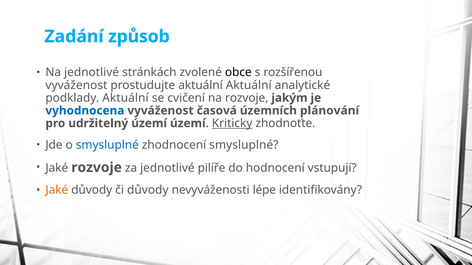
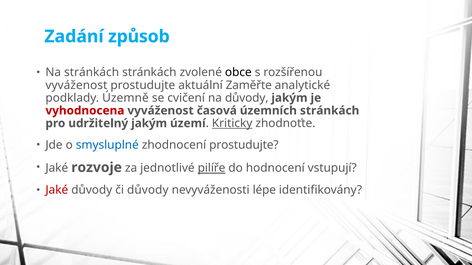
Na jednotlivé: jednotlivé -> stránkách (92, 73)
aktuální Aktuální: Aktuální -> Zaměřte (249, 85)
podklady Aktuální: Aktuální -> Územně (125, 98)
na rozvoje: rozvoje -> důvody (247, 98)
vyhodnocena colour: blue -> red (85, 111)
územních plánování: plánování -> stránkách (330, 111)
udržitelný území: území -> jakým (149, 124)
zhodnocení smysluplné: smysluplné -> prostudujte (244, 145)
pilíře underline: none -> present (212, 168)
Jaké colour: orange -> red (57, 190)
